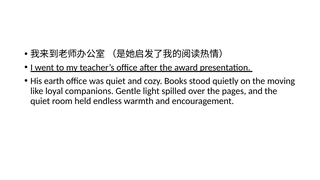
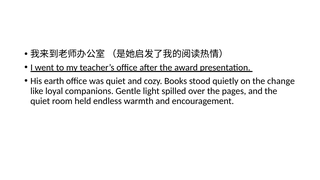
moving: moving -> change (281, 81)
